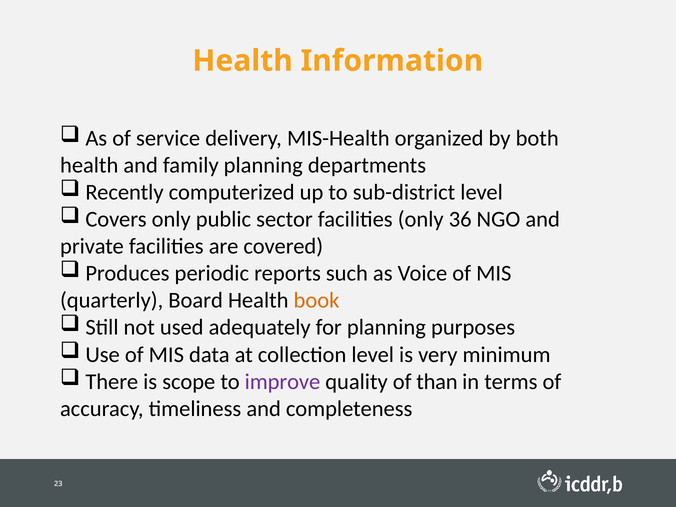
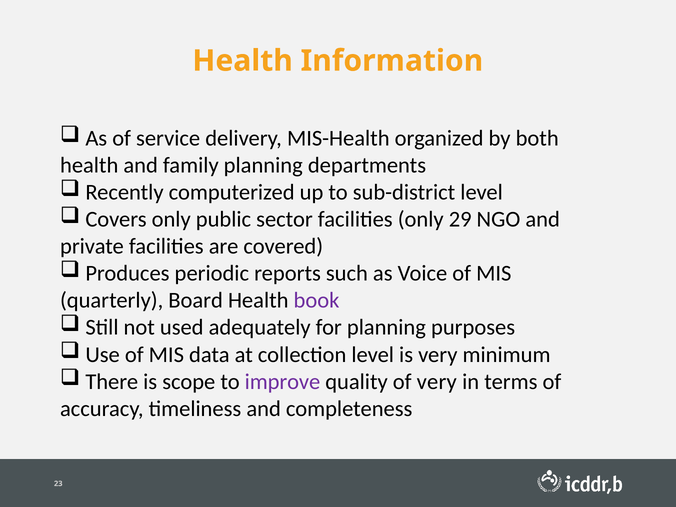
36: 36 -> 29 (460, 219)
book colour: orange -> purple (317, 300)
of than: than -> very (437, 382)
